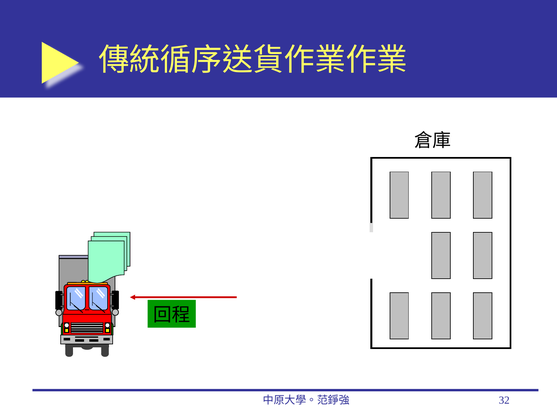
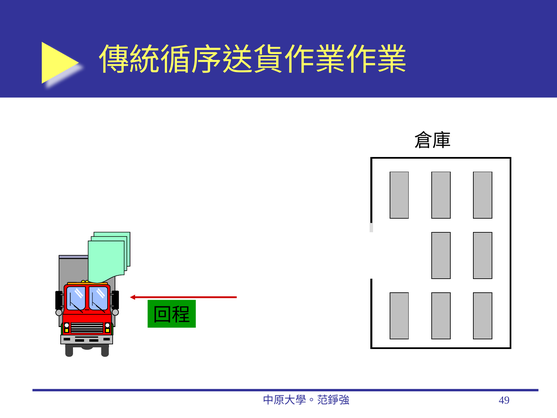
32: 32 -> 49 (504, 400)
